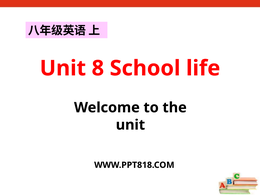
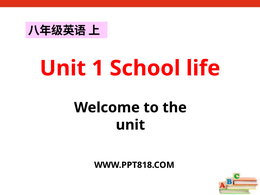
8: 8 -> 1 (98, 68)
